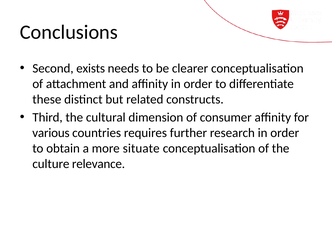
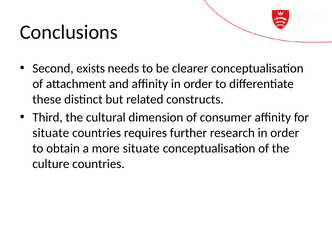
various: various -> situate (51, 133)
culture relevance: relevance -> countries (98, 164)
